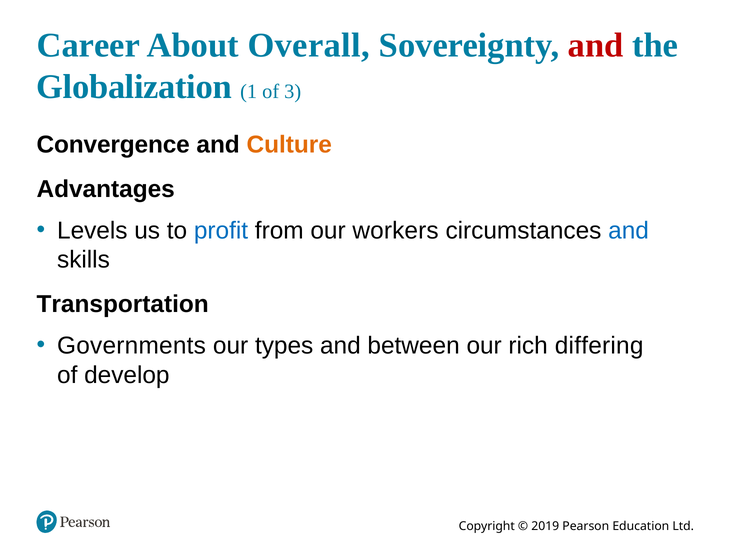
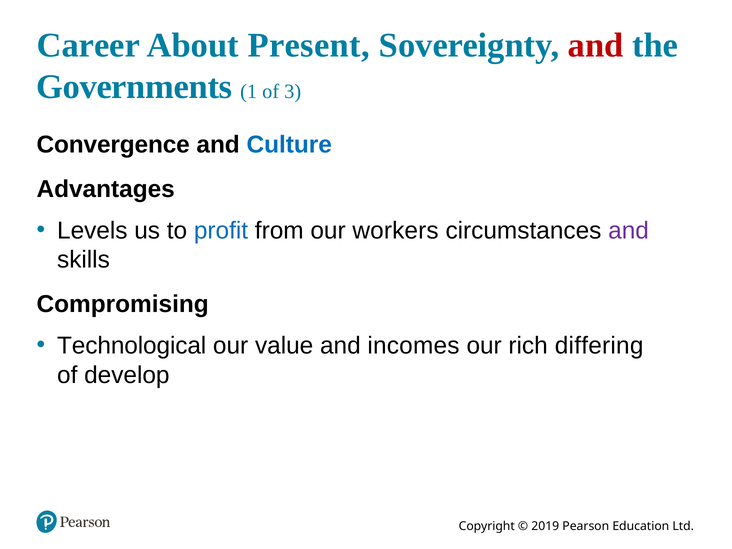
Overall: Overall -> Present (309, 45)
Globalization: Globalization -> Governments (134, 87)
Culture colour: orange -> blue (289, 144)
and colour: blue -> purple (629, 230)
Transportation: Transportation -> Compromising (123, 304)
Governments: Governments -> Technological (132, 346)
types: types -> value (284, 346)
between: between -> incomes (413, 346)
